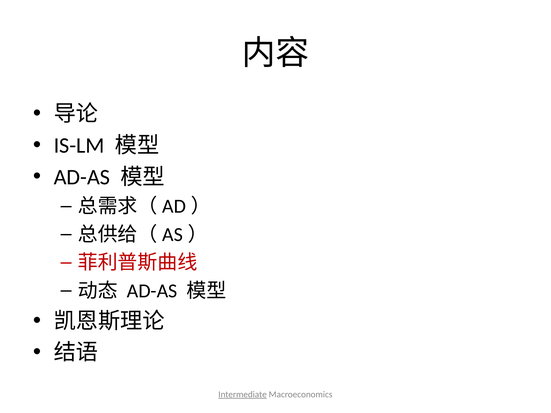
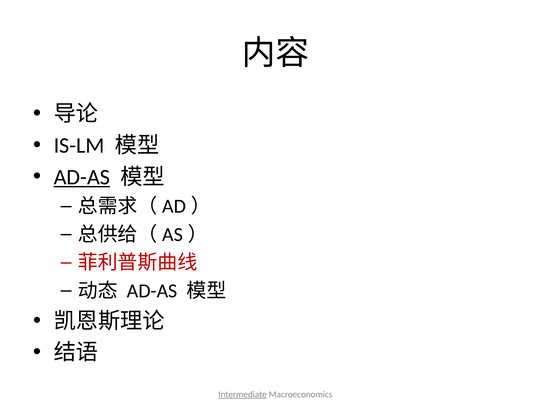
AD-AS underline: none -> present (82, 177)
